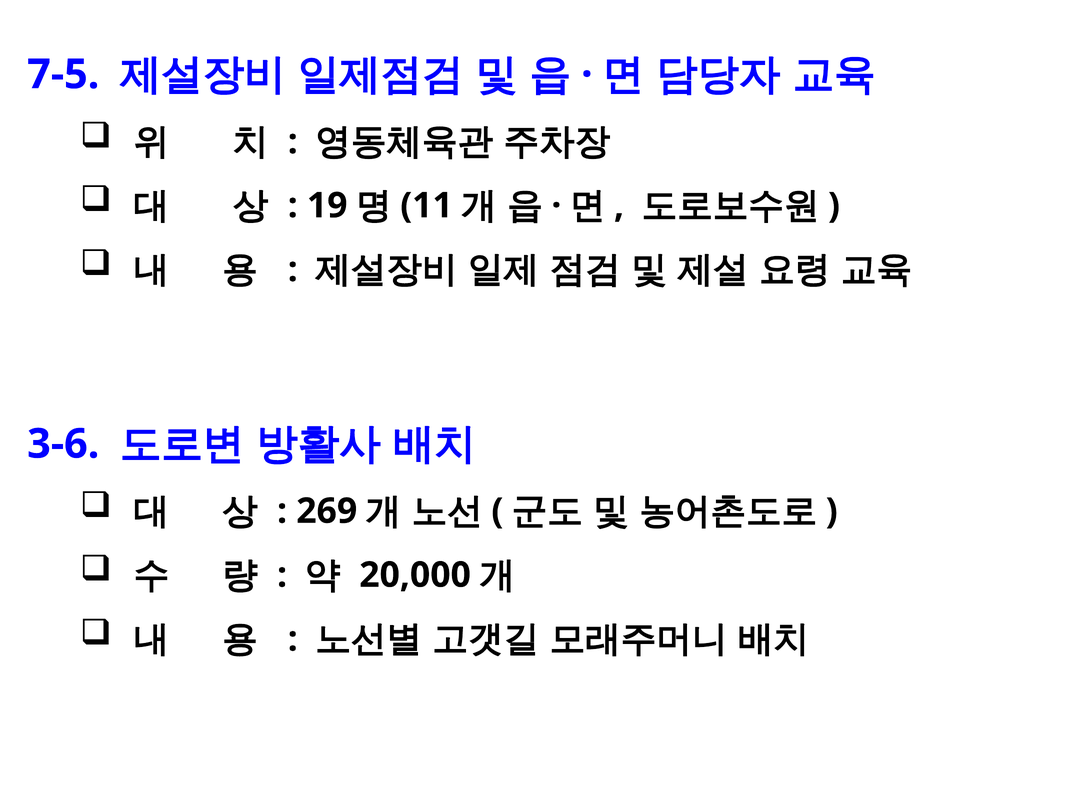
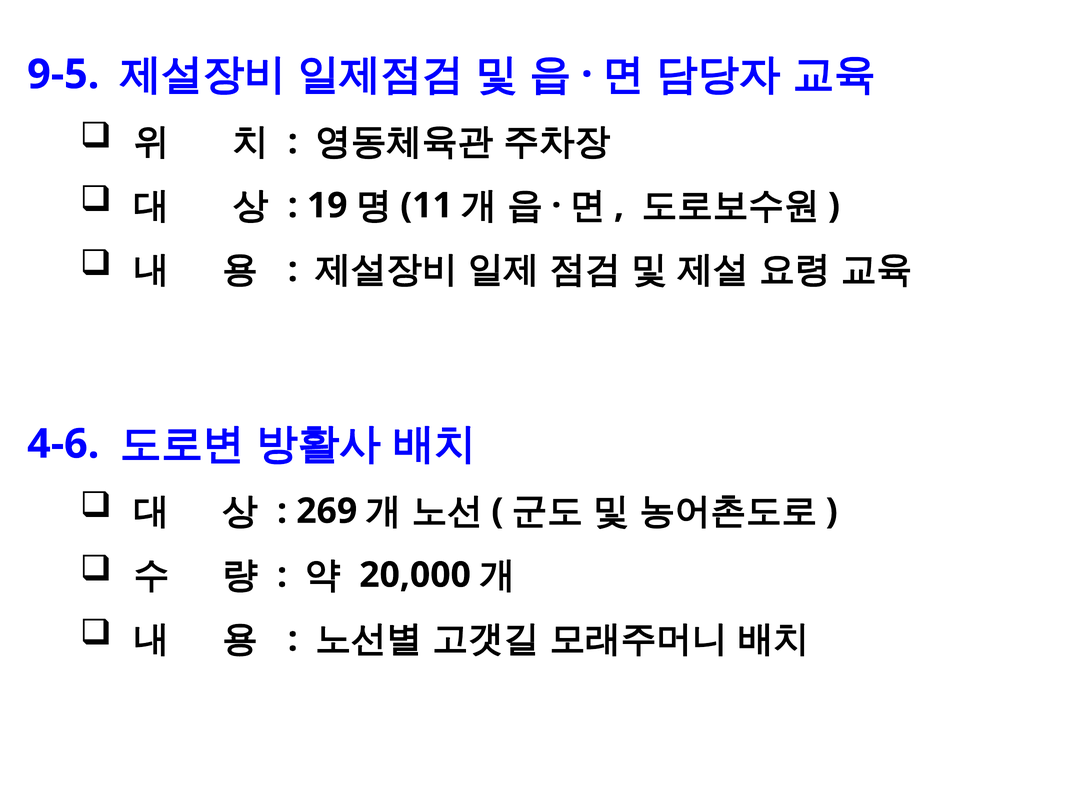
7-5: 7-5 -> 9-5 (63, 75)
3-6: 3-6 -> 4-6 (63, 444)
